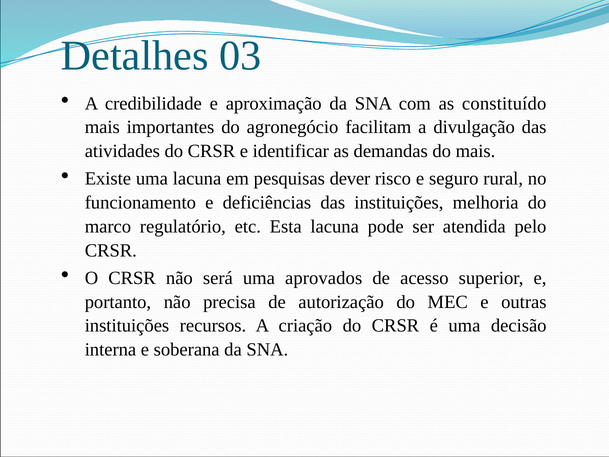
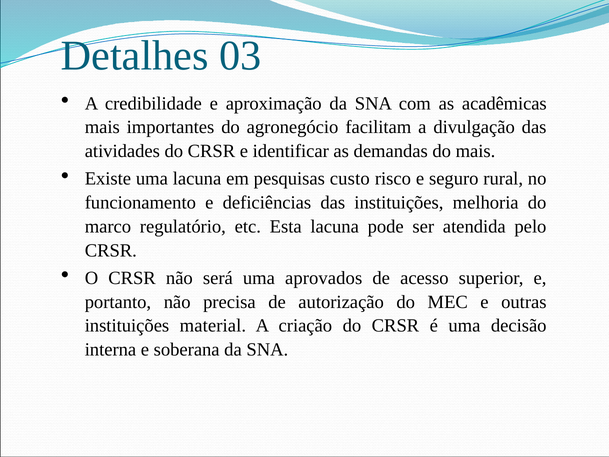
constituído: constituído -> acadêmicas (504, 103)
dever: dever -> custo (350, 179)
recursos: recursos -> material (213, 326)
